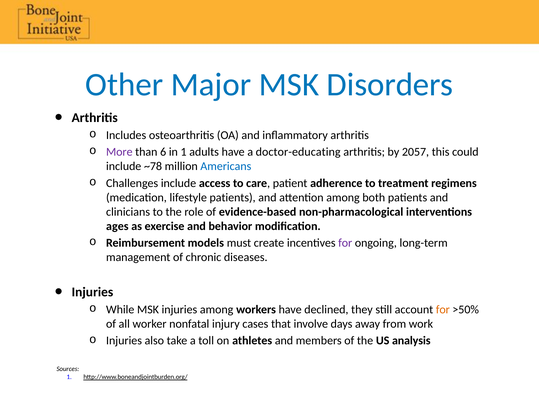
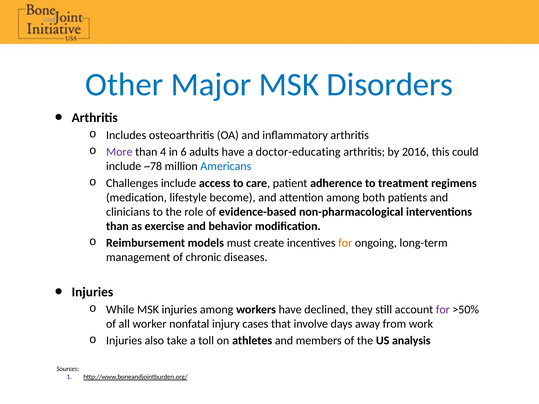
6: 6 -> 4 (163, 152)
in 1: 1 -> 6 (184, 152)
2057: 2057 -> 2016 (415, 152)
lifestyle patients: patients -> become (233, 198)
ages: ages -> than (117, 226)
for colour: purple -> orange (345, 243)
for colour: orange -> purple (443, 310)
